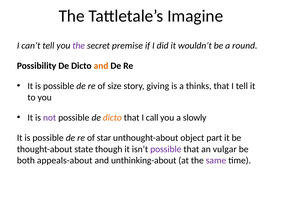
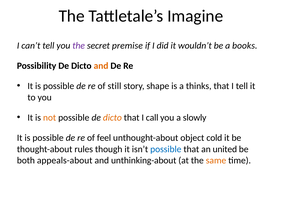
round: round -> books (245, 45)
size: size -> still (114, 86)
giving: giving -> shape (158, 86)
not colour: purple -> orange (50, 117)
star: star -> feel (104, 137)
part: part -> cold (214, 137)
state: state -> rules (84, 149)
possible colour: purple -> blue (166, 149)
vulgar: vulgar -> united (225, 149)
same colour: purple -> orange (216, 160)
